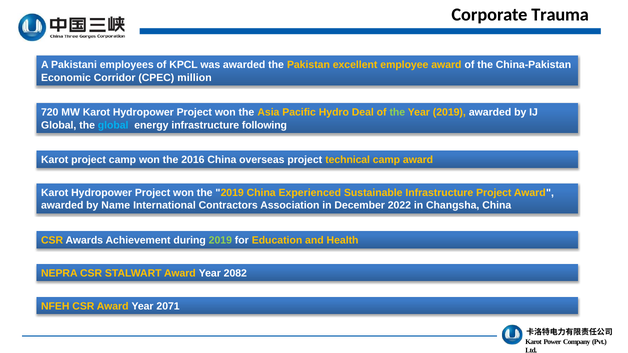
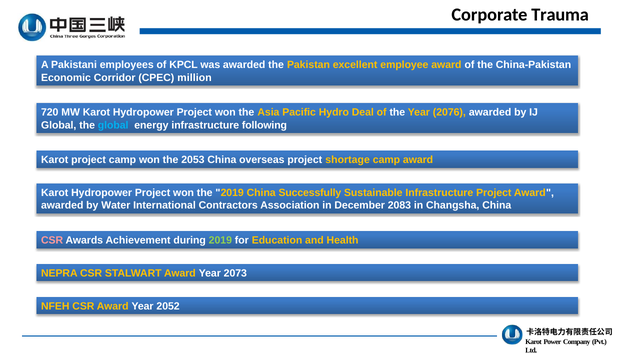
the colour: light green -> white (397, 113)
Year 2019: 2019 -> 2076 (449, 113)
2016: 2016 -> 2053 (193, 160)
technical: technical -> shortage (348, 160)
Experienced: Experienced -> Successfully (310, 193)
Name: Name -> Water (116, 206)
2022: 2022 -> 2083 (399, 206)
CSR colour: yellow -> pink (52, 241)
2082: 2082 -> 2073 (235, 274)
2071: 2071 -> 2052 (168, 306)
